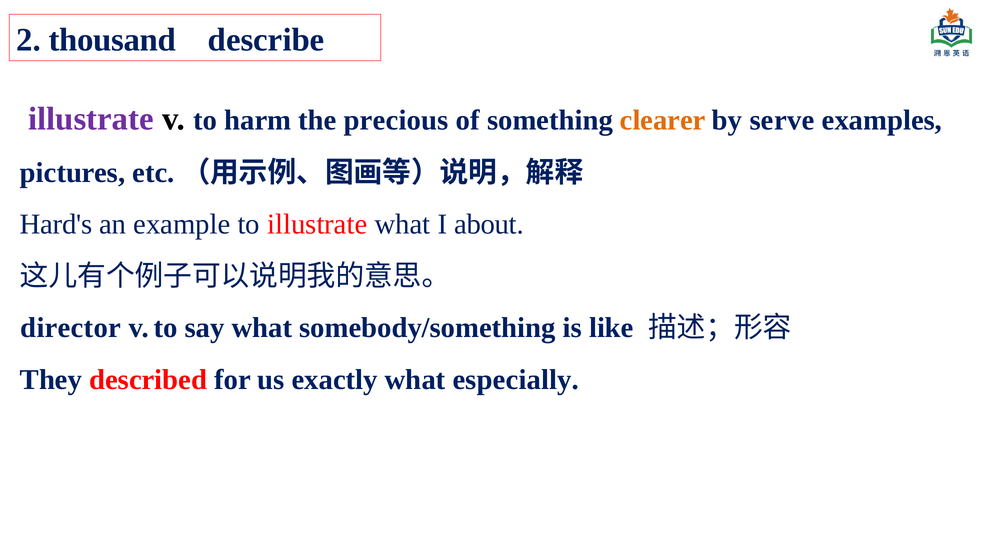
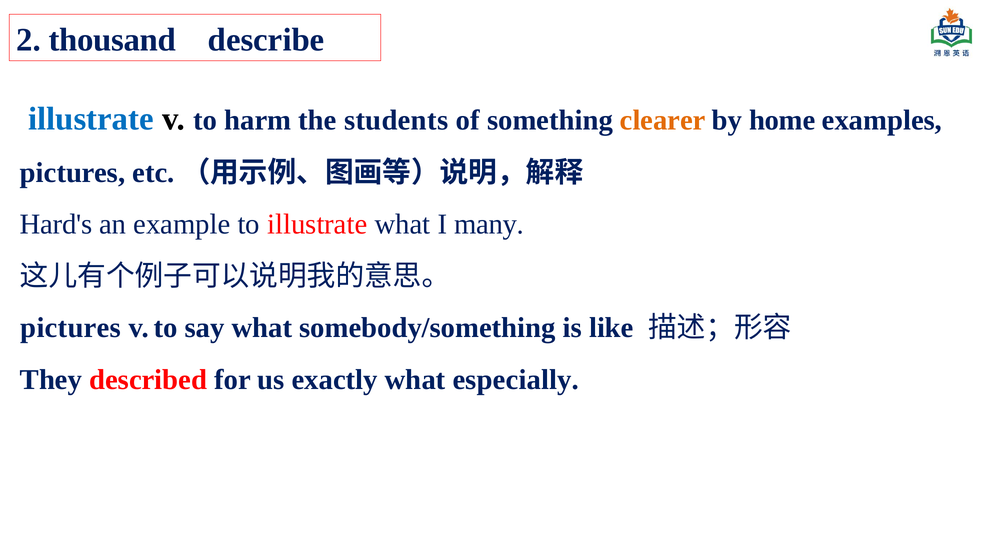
illustrate colour: purple -> blue (91, 119)
precious: precious -> students (396, 120)
serve: serve -> home (782, 120)
about: about -> many (489, 225)
director: director -> pictures (71, 328)
